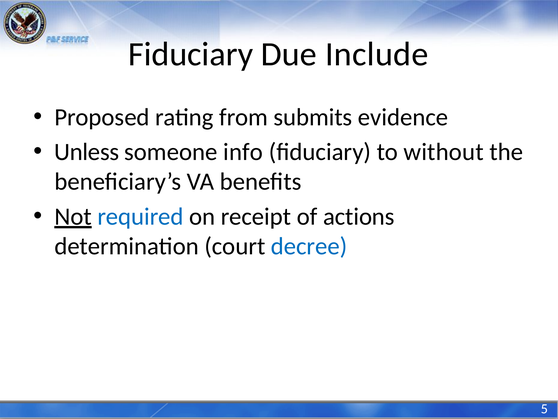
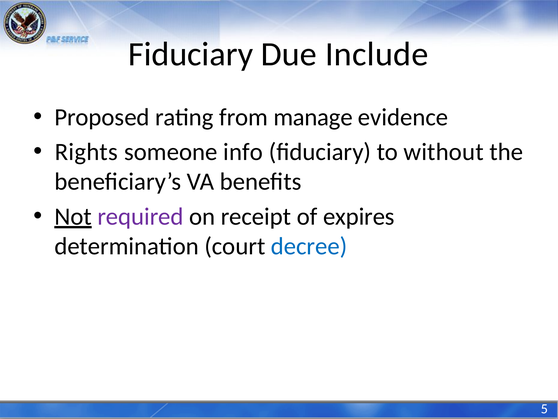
submits: submits -> manage (313, 117)
Unless: Unless -> Rights (86, 152)
required colour: blue -> purple (140, 216)
actions: actions -> expires (359, 216)
